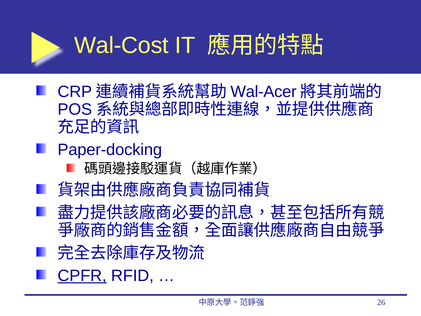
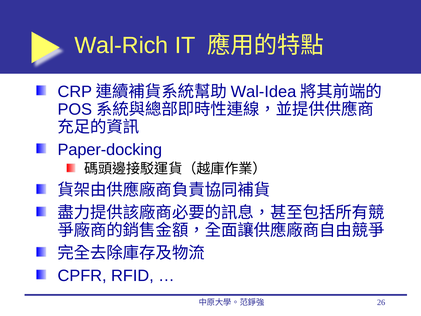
Wal-Cost: Wal-Cost -> Wal-Rich (121, 45)
Wal-Acer: Wal-Acer -> Wal-Idea (263, 92)
CPFR underline: present -> none (82, 276)
